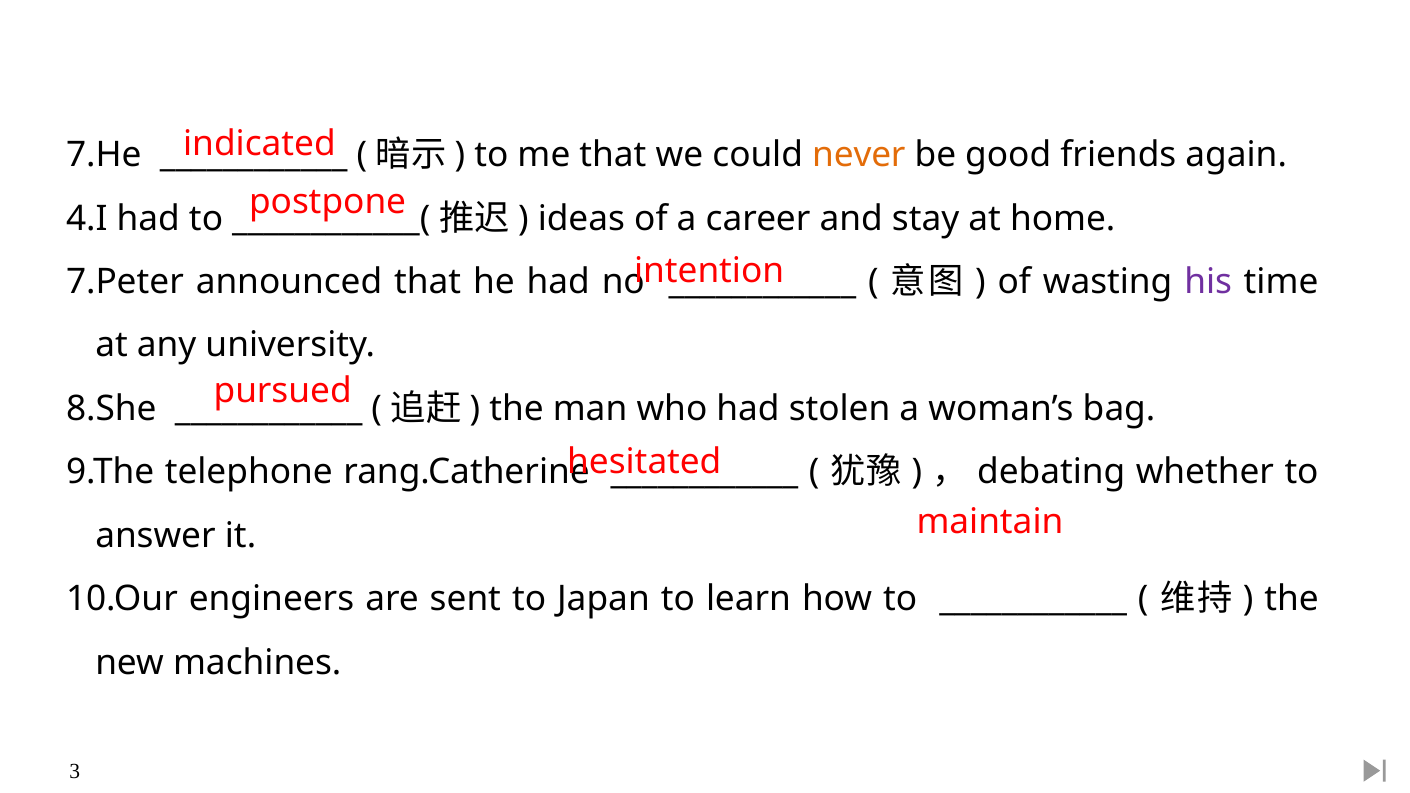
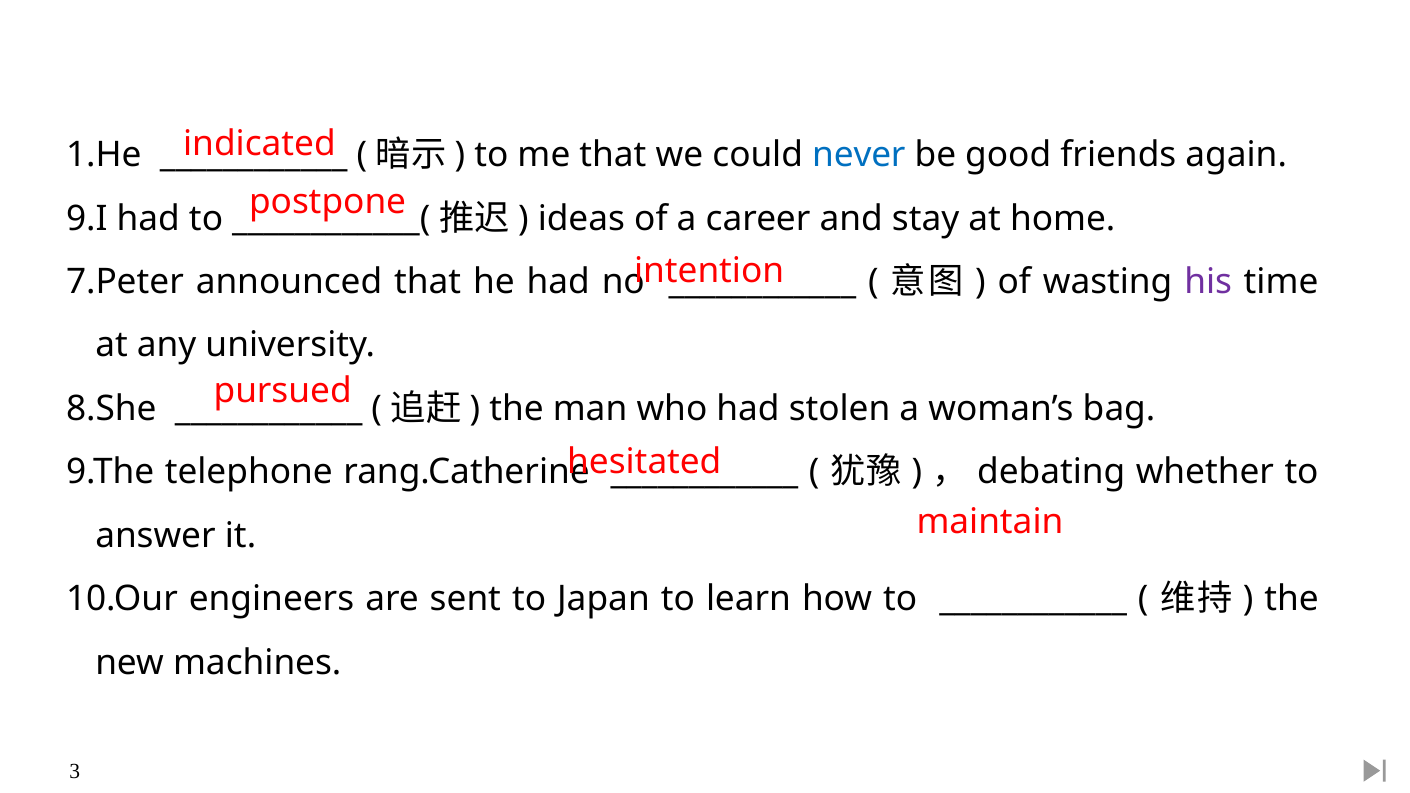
7.He: 7.He -> 1.He (104, 155)
never colour: orange -> blue (859, 155)
4.I: 4.I -> 9.I (87, 219)
